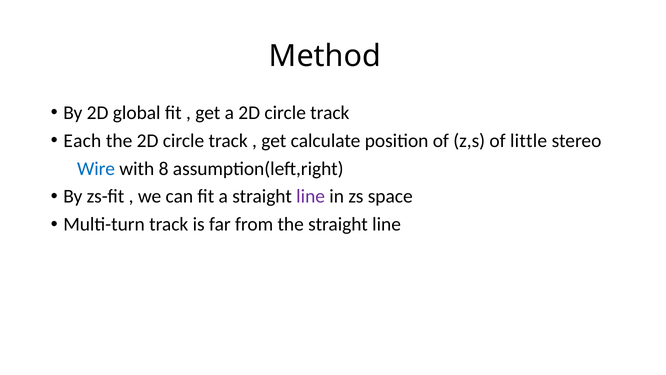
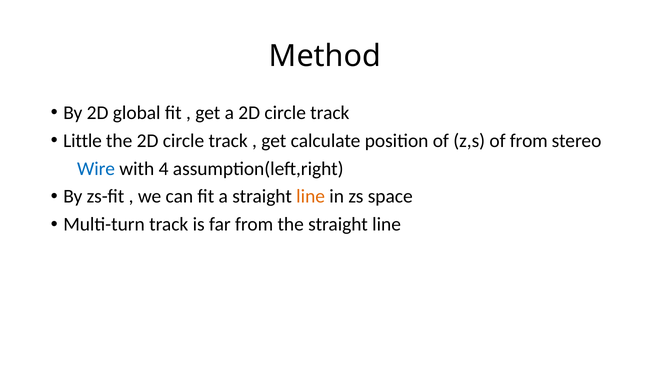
Each: Each -> Little (83, 141)
of little: little -> from (529, 141)
8: 8 -> 4 (164, 168)
line colour: purple -> orange (311, 196)
